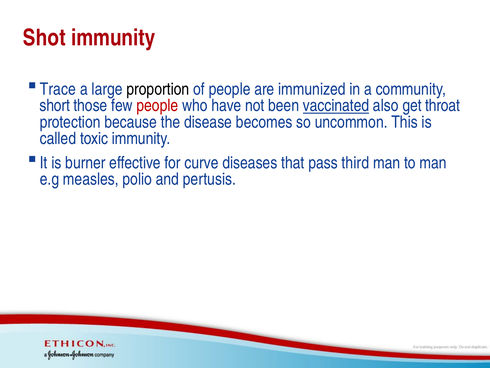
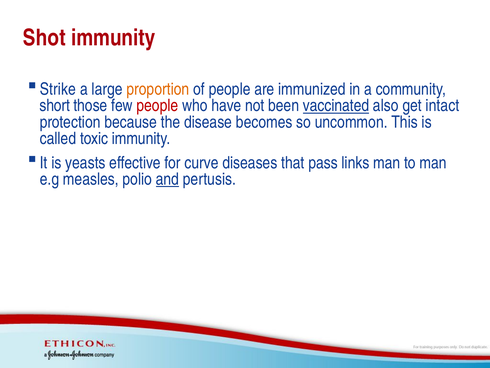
Trace: Trace -> Strike (58, 89)
proportion colour: black -> orange (158, 89)
throat: throat -> intact (442, 106)
burner: burner -> yeasts (85, 163)
third: third -> links (355, 163)
and underline: none -> present (167, 179)
